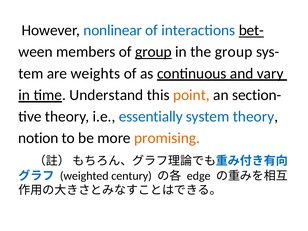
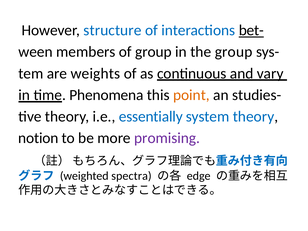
nonlinear: nonlinear -> structure (112, 30)
group underline: present -> none (153, 52)
Understand: Understand -> Phenomena (106, 95)
section-: section- -> studies- (257, 95)
promising colour: orange -> purple (167, 138)
century: century -> spectra (131, 176)
